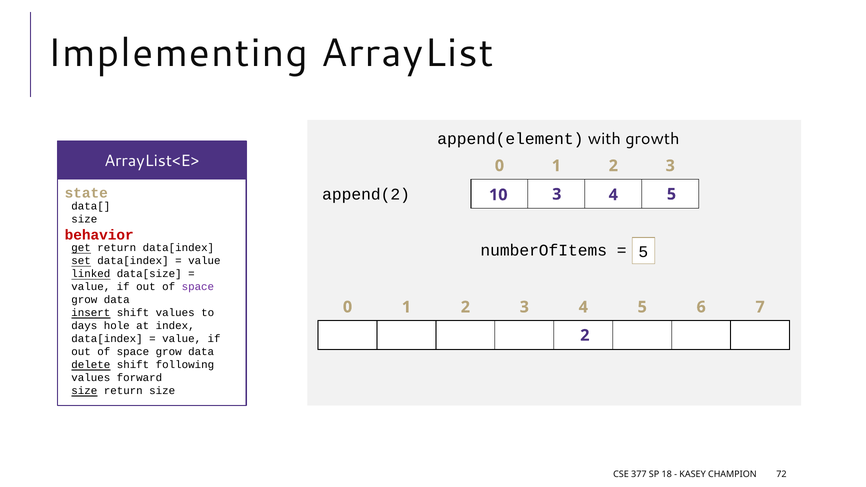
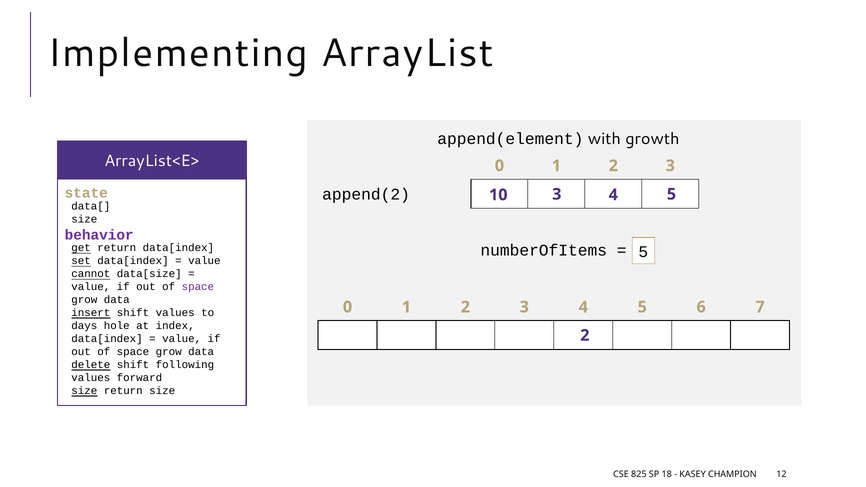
behavior colour: red -> purple (99, 235)
linked: linked -> cannot (91, 274)
377: 377 -> 825 (639, 475)
72: 72 -> 12 (781, 475)
